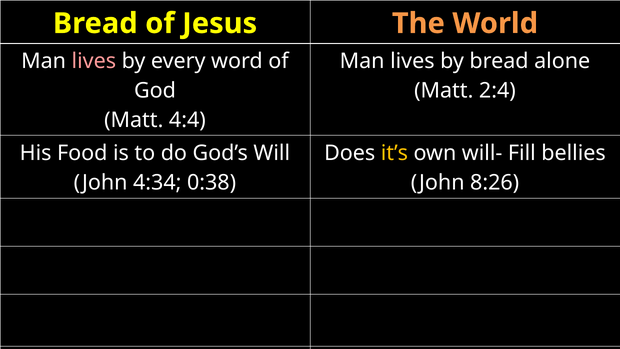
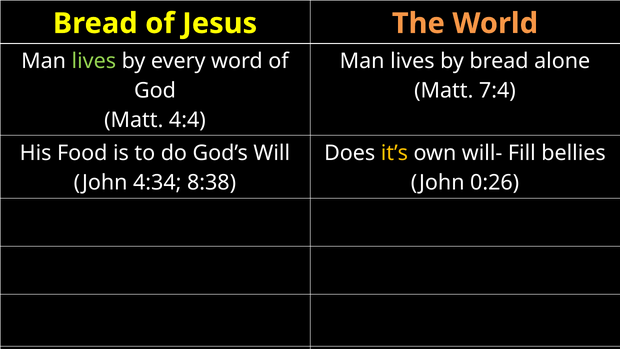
lives colour: pink -> light green (94, 61)
2:4: 2:4 -> 7:4 (497, 91)
0:38: 0:38 -> 8:38 (212, 182)
8:26: 8:26 -> 0:26 (495, 182)
